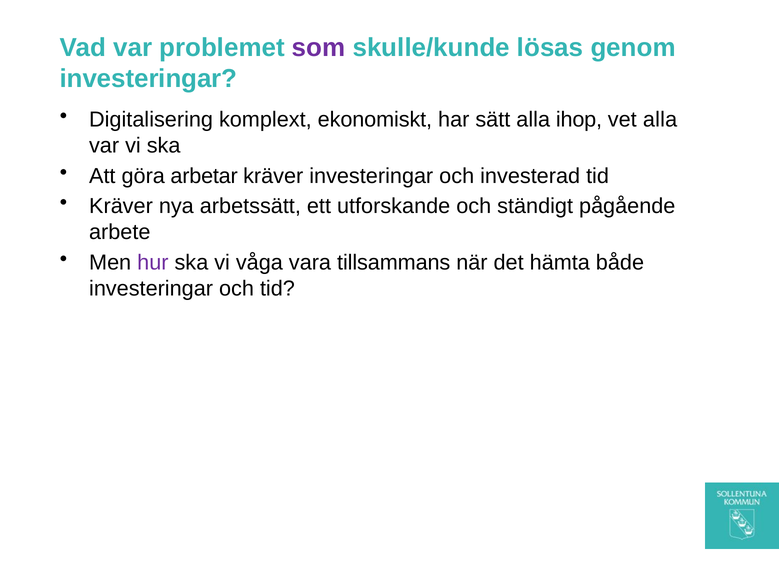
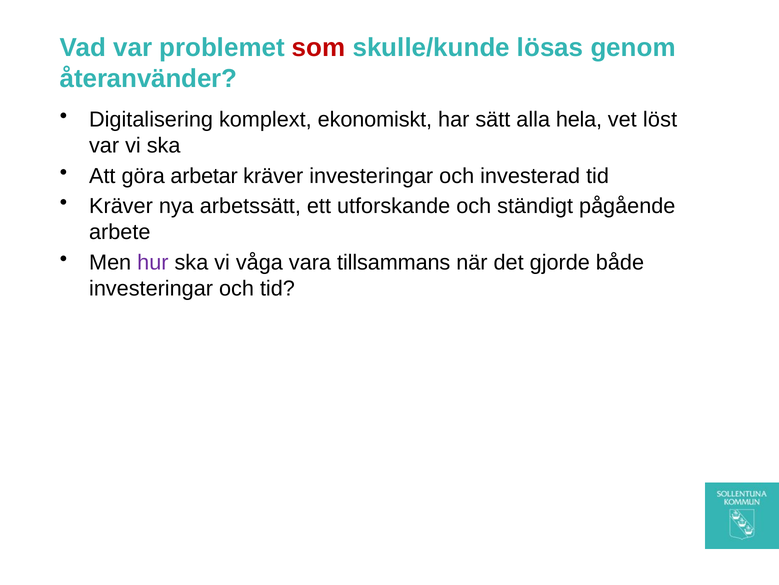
som colour: purple -> red (319, 47)
investeringar: investeringar -> återanvänder (149, 79)
ihop: ihop -> hela (579, 120)
vet alla: alla -> löst (660, 120)
hämta: hämta -> gjorde (560, 262)
